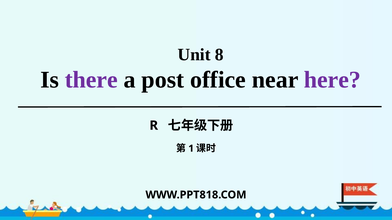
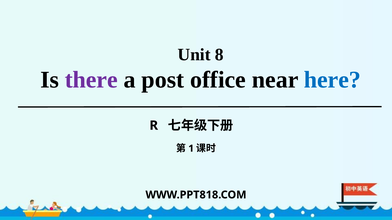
here colour: purple -> blue (332, 80)
